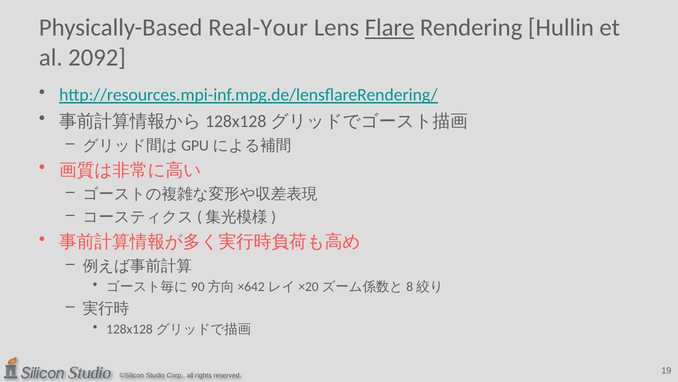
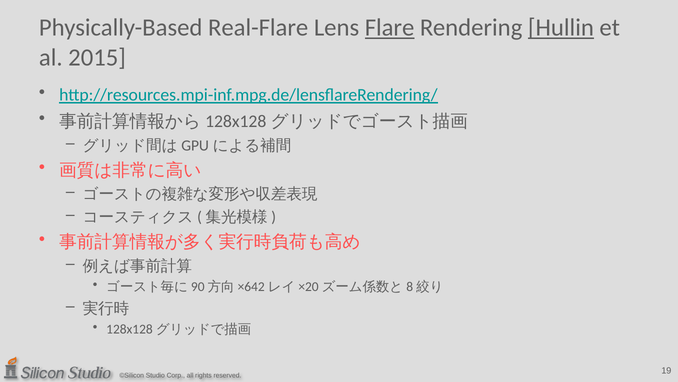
Real-Your: Real-Your -> Real-Flare (258, 28)
Hullin underline: none -> present (561, 28)
2092: 2092 -> 2015 (97, 57)
